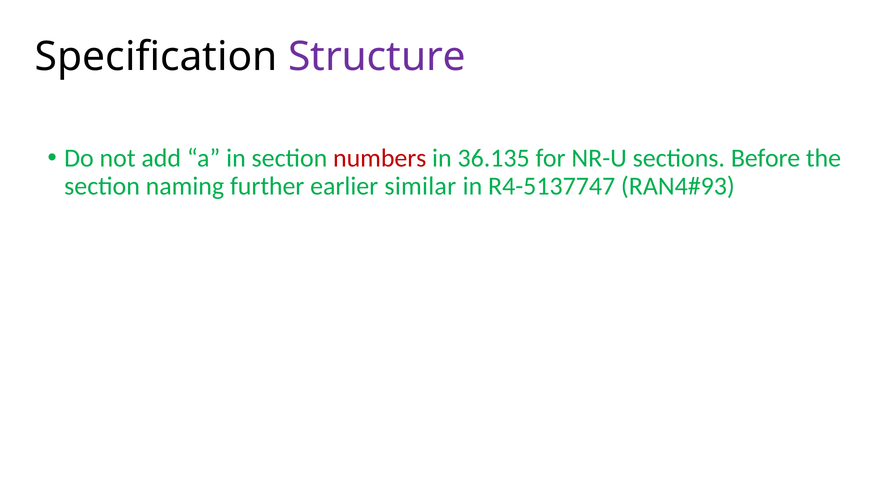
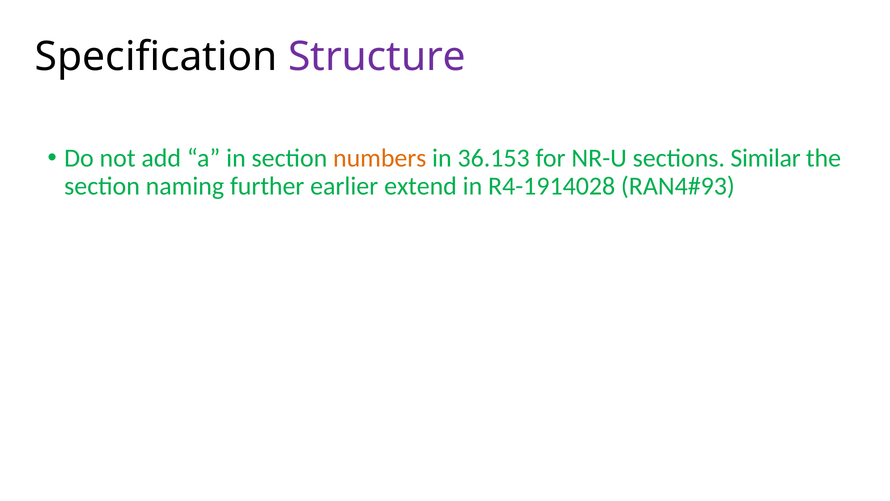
numbers colour: red -> orange (380, 158)
36.135: 36.135 -> 36.153 (494, 158)
Before: Before -> Similar (766, 158)
similar: similar -> extend (421, 186)
R4-5137747: R4-5137747 -> R4-1914028 (552, 186)
